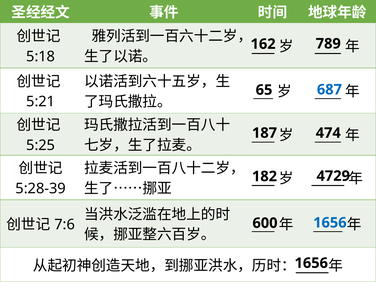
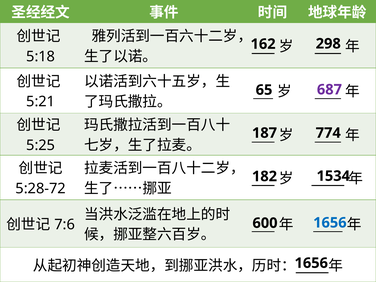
789: 789 -> 298 (328, 44)
687 colour: blue -> purple (329, 90)
474: 474 -> 774 (328, 133)
4729: 4729 -> 1534 (333, 176)
5:28-39: 5:28-39 -> 5:28-72 (41, 188)
